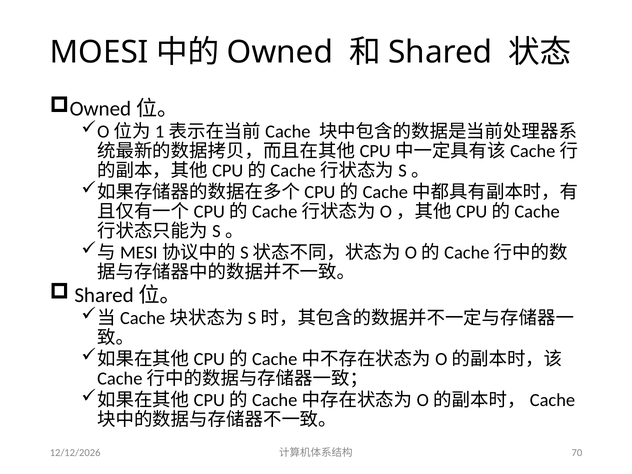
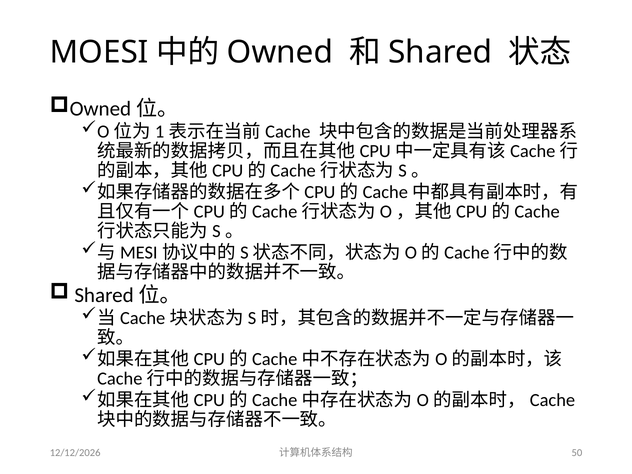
70: 70 -> 50 (577, 453)
